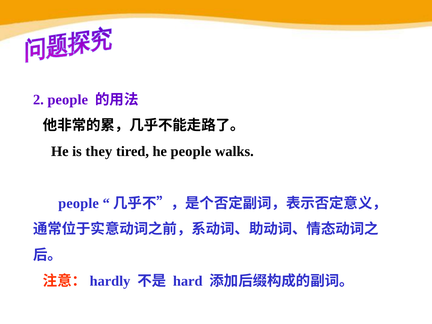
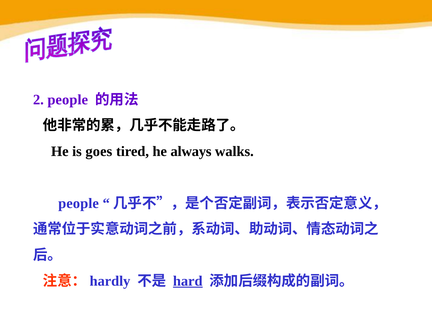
they: they -> goes (99, 151)
he people: people -> always (191, 151)
hard underline: none -> present (188, 281)
